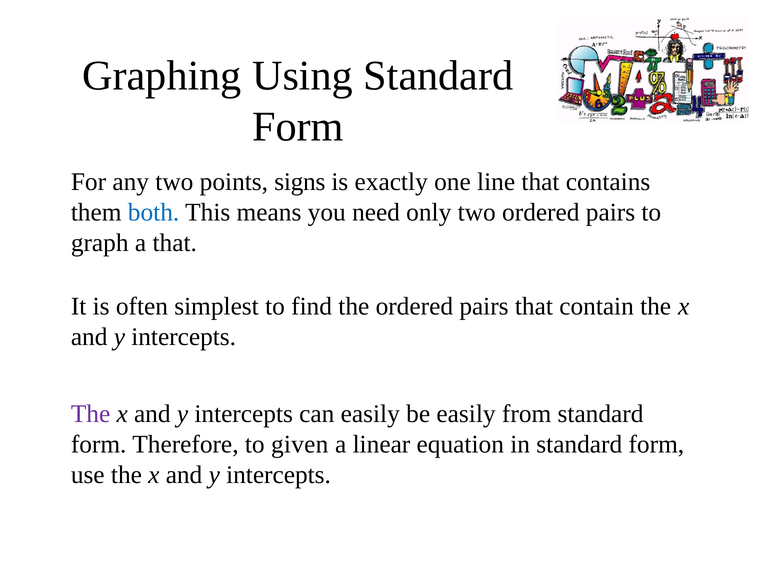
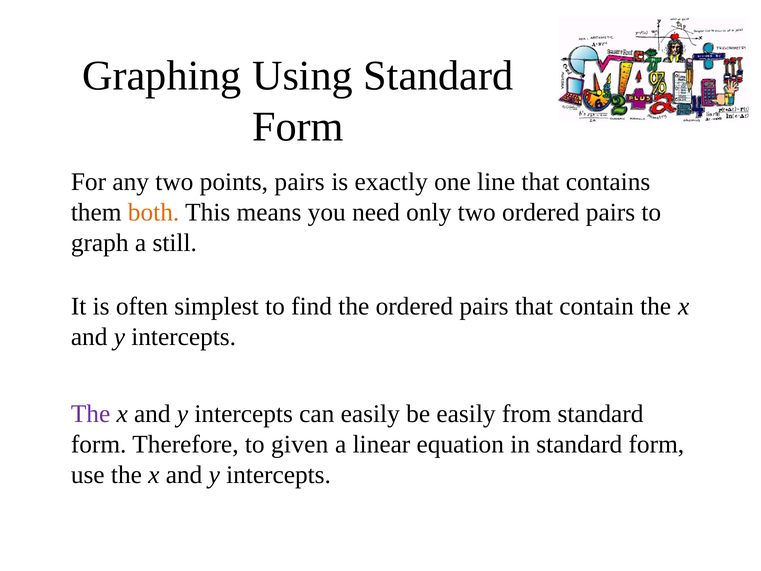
points signs: signs -> pairs (300, 182)
both colour: blue -> orange (154, 212)
a that: that -> still (175, 243)
